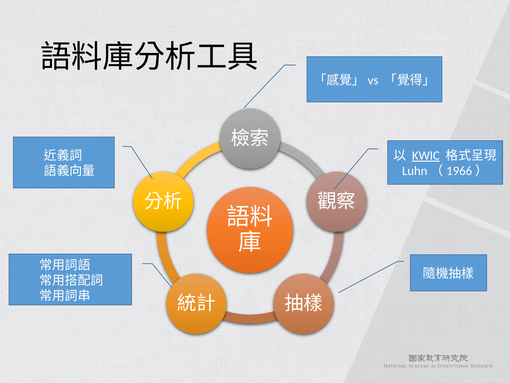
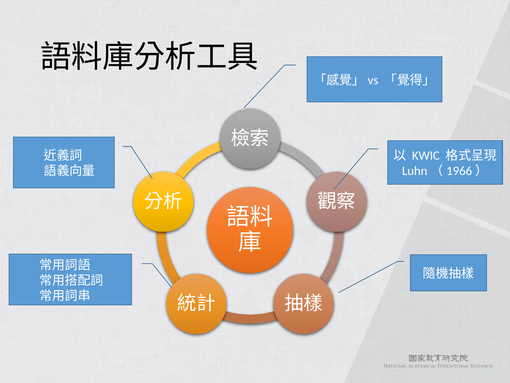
KWIC underline: present -> none (426, 155)
